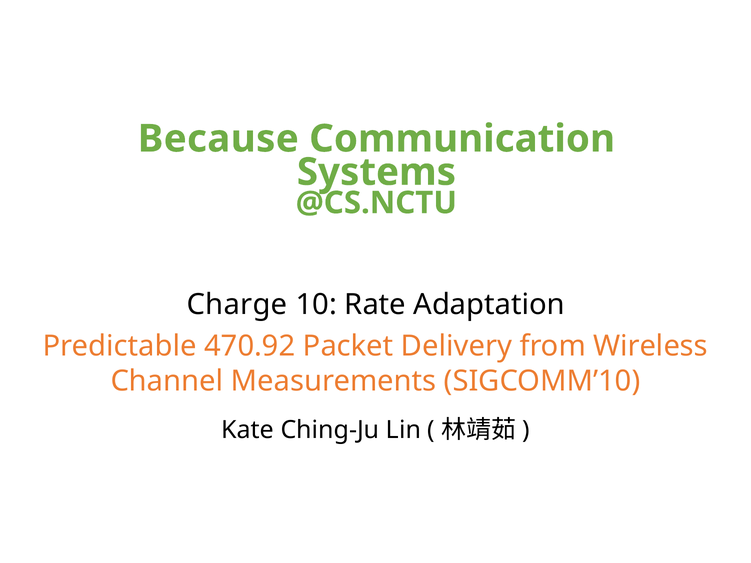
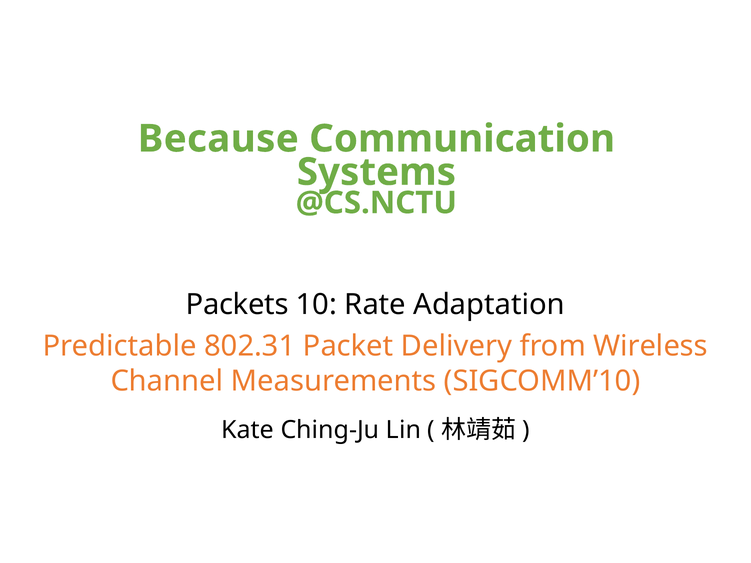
Charge: Charge -> Packets (237, 305)
470.92: 470.92 -> 802.31 (250, 346)
